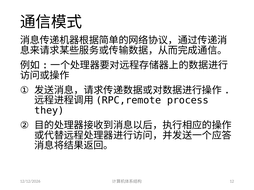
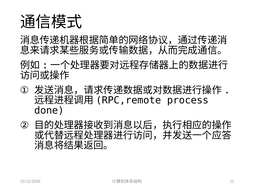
they: they -> done (49, 111)
